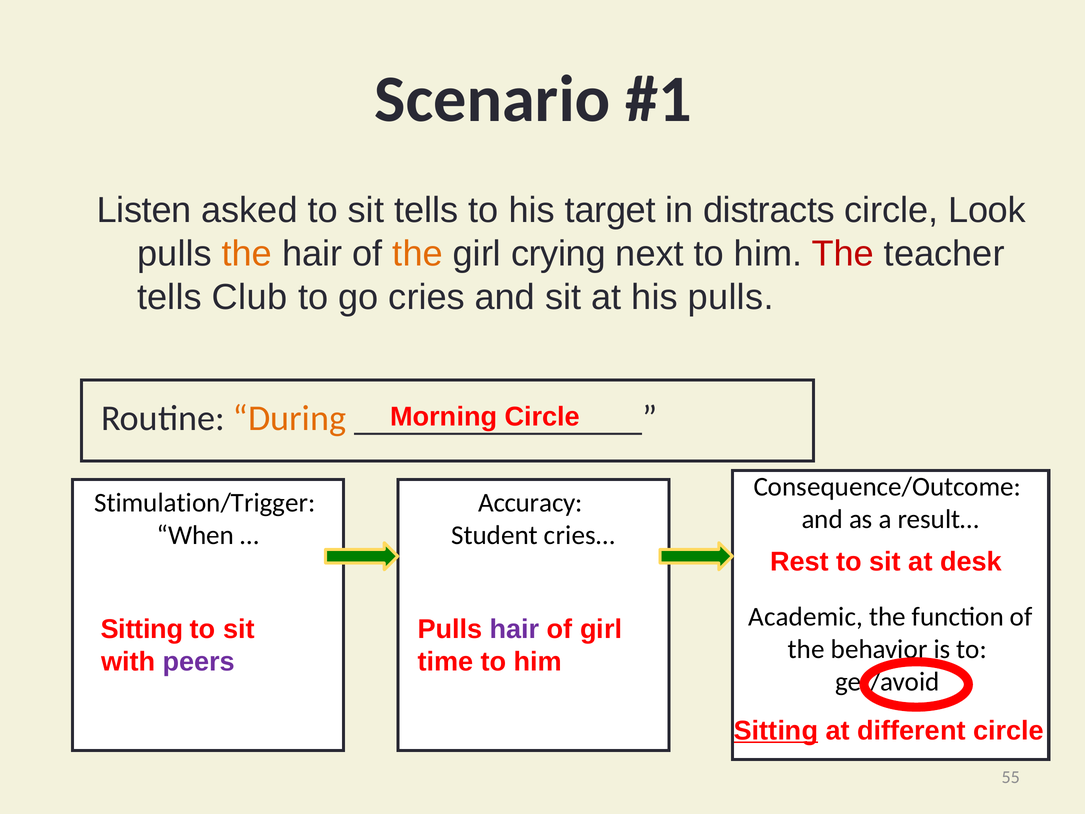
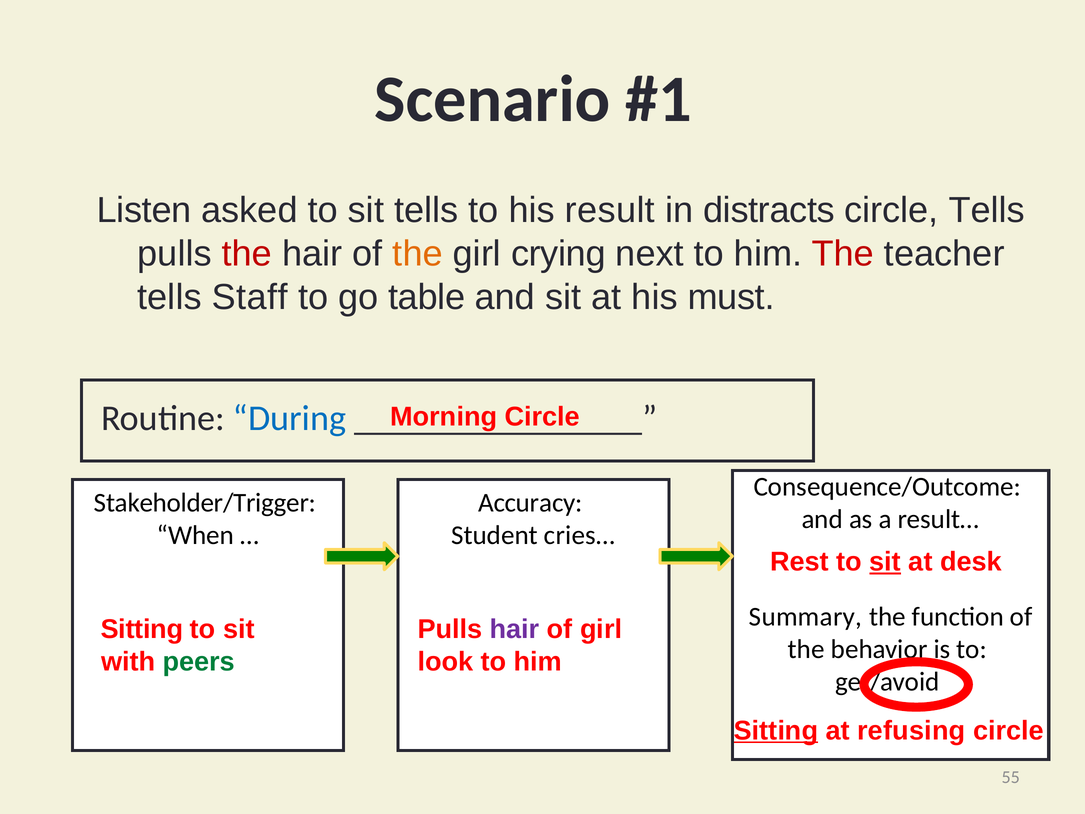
target: target -> result (610, 210)
circle Look: Look -> Tells (987, 210)
the colour: orange -> red (247, 254)
Club: Club -> Staff (250, 297)
cries: cries -> table (427, 297)
his pulls: pulls -> must (731, 297)
During colour: orange -> blue (290, 418)
Stimulation/Trigger: Stimulation/Trigger -> Stakeholder/Trigger (205, 503)
sit underline: none -> present (885, 562)
Academic: Academic -> Summary (806, 617)
peers colour: purple -> green (199, 662)
time: time -> look (445, 662)
different: different -> refusing (911, 730)
